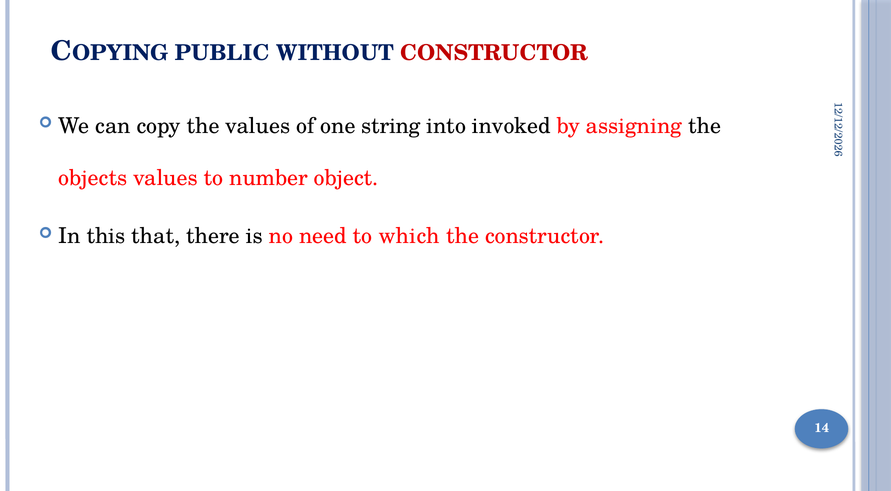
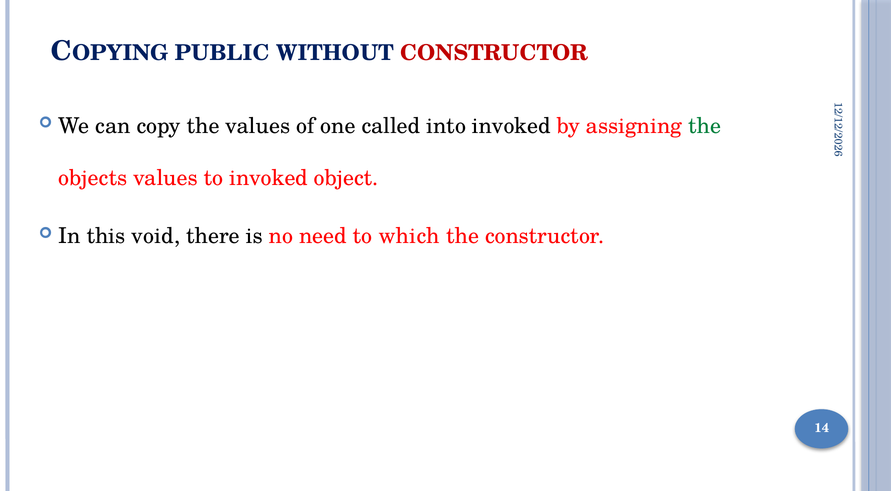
string: string -> called (391, 126)
the colour: black -> green (705, 126)
to number: number -> invoked (269, 178)
that: that -> void (156, 236)
